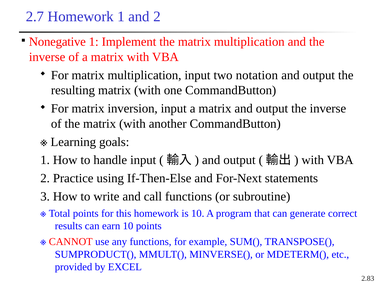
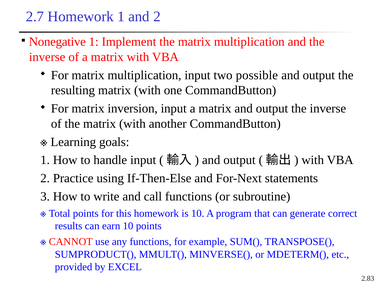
notation: notation -> possible (257, 75)
